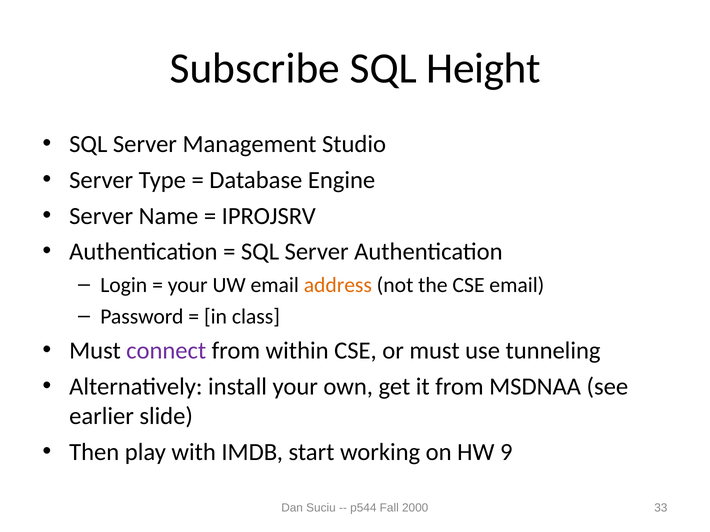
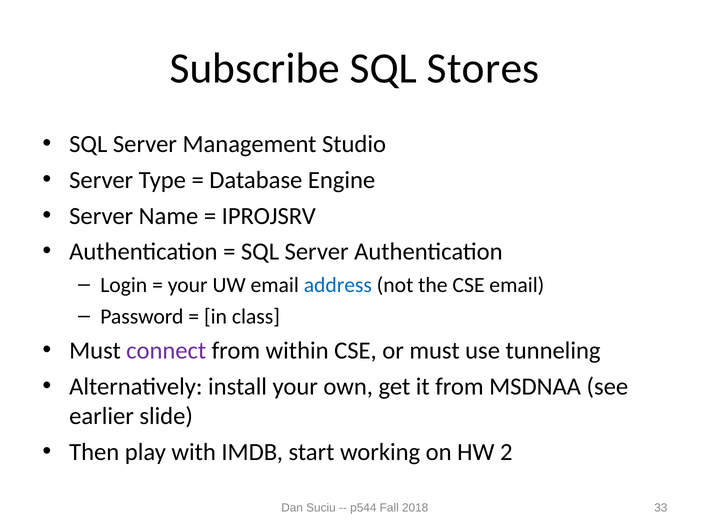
Height: Height -> Stores (483, 69)
address colour: orange -> blue (338, 285)
9: 9 -> 2 (506, 452)
2000: 2000 -> 2018 (415, 509)
